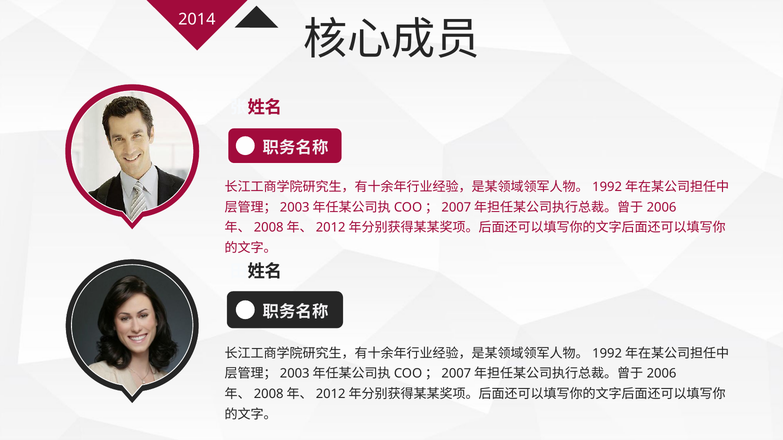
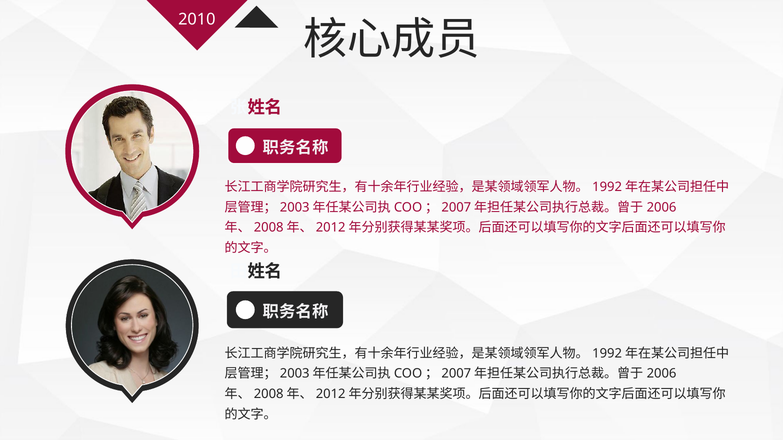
2014: 2014 -> 2010 (197, 20)
